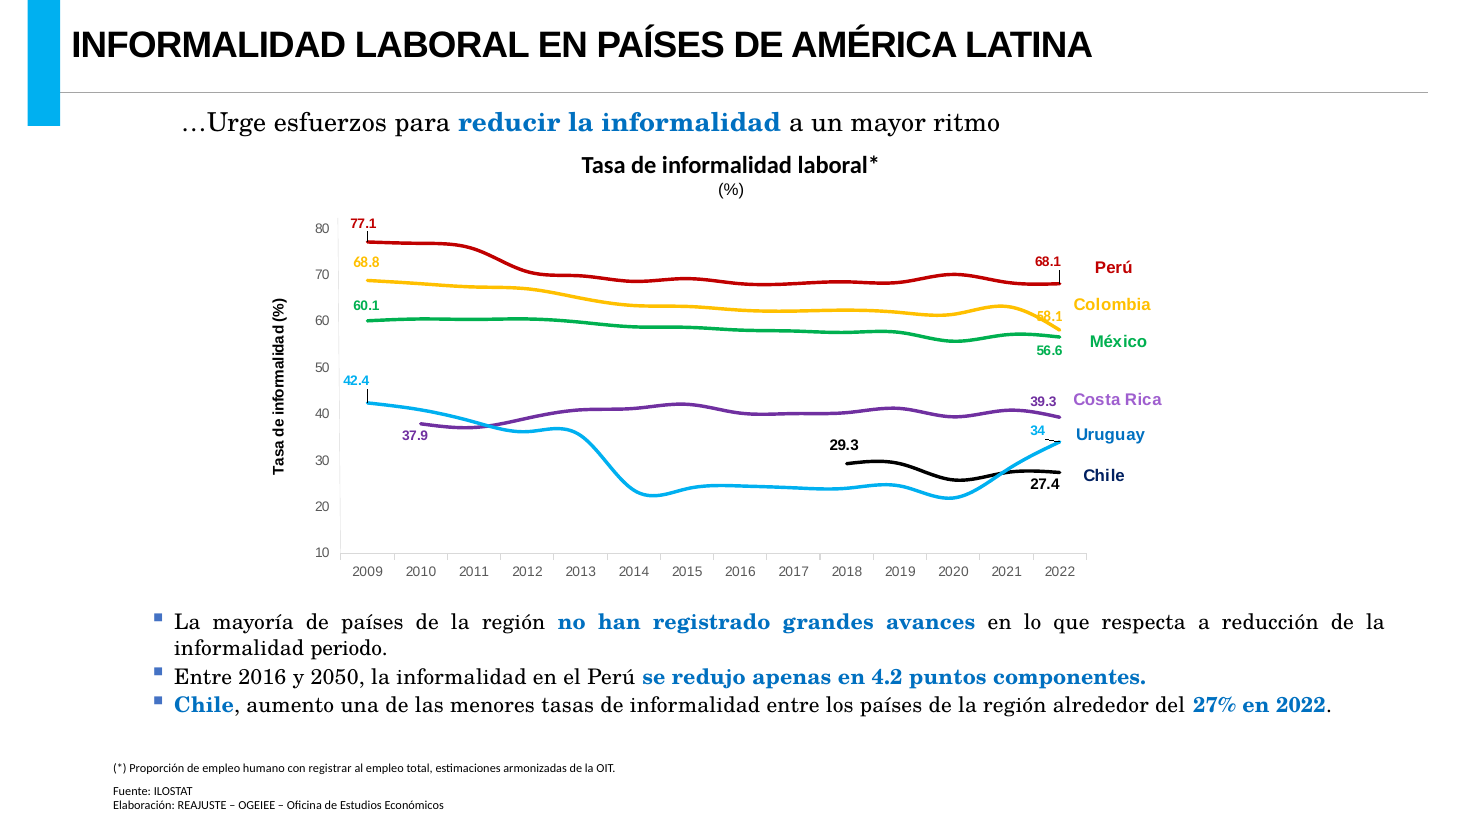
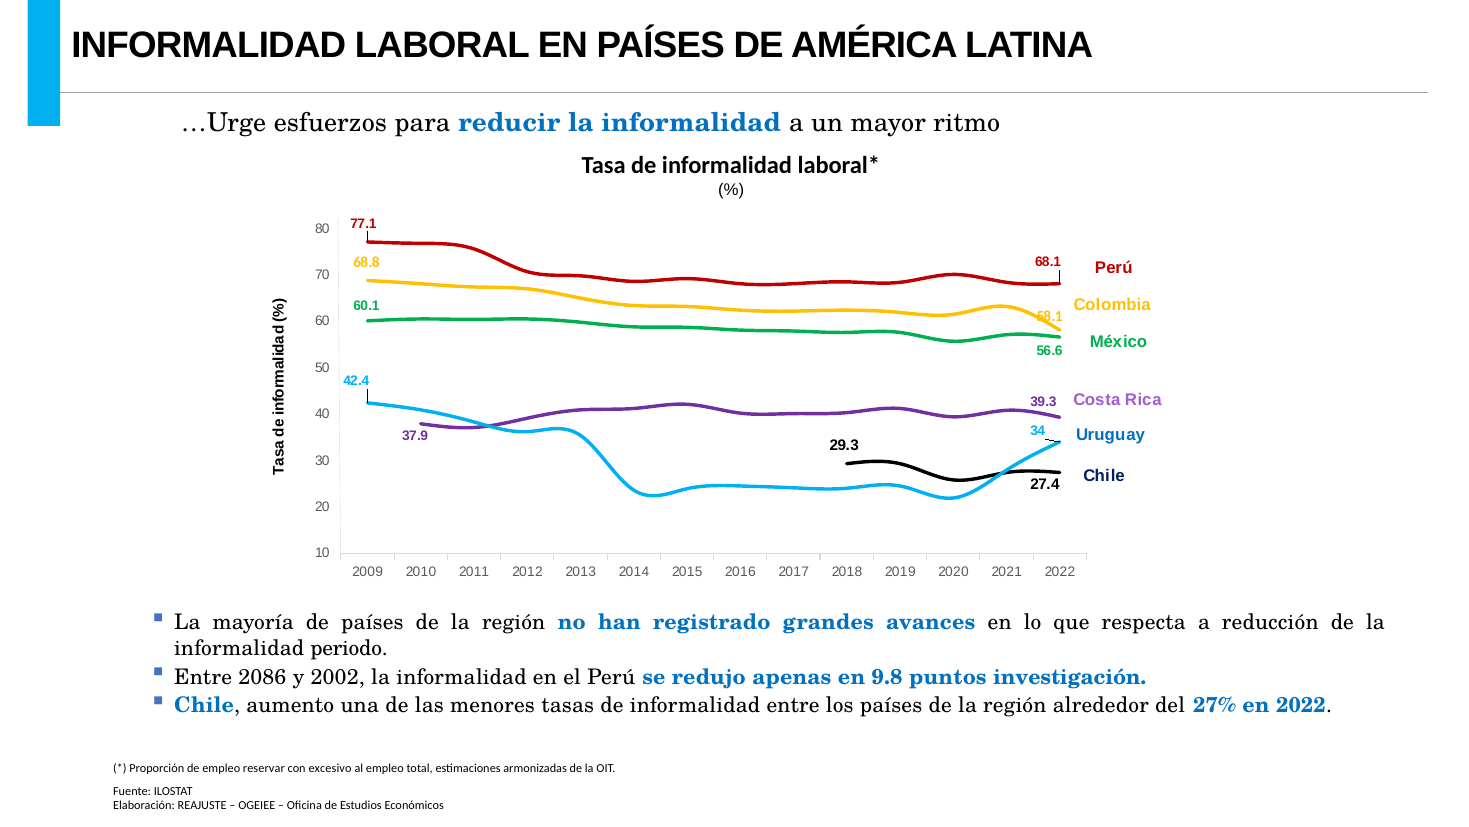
Entre 2016: 2016 -> 2086 (262, 676)
2050: 2050 -> 2002 (338, 676)
4.2: 4.2 -> 9.8 (887, 676)
componentes: componentes -> investigación (1070, 676)
humano: humano -> reservar (264, 768)
registrar: registrar -> excesivo (330, 768)
